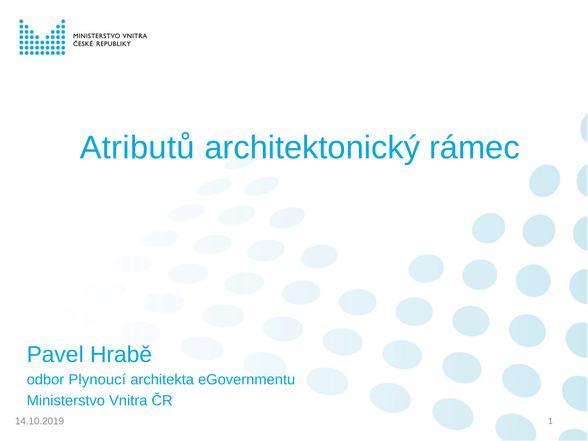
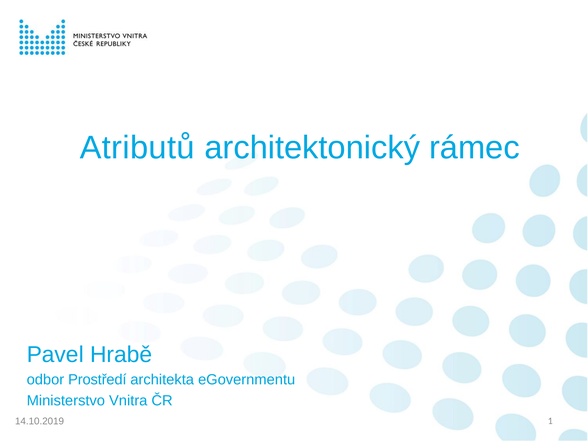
Plynoucí: Plynoucí -> Prostředí (97, 380)
